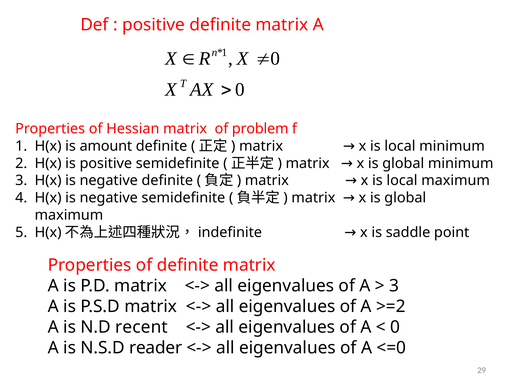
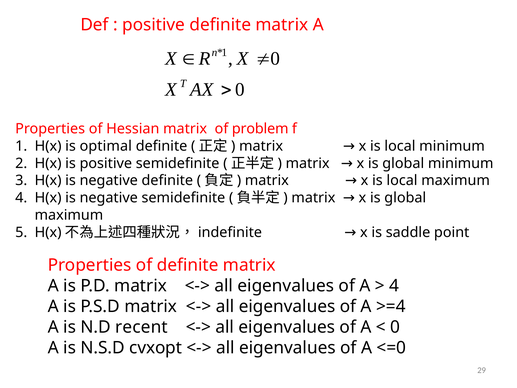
amount: amount -> optimal (106, 146)
3: 3 -> 4 (394, 286)
>=2: >=2 -> >=4 (391, 306)
reader: reader -> cvxopt (156, 348)
